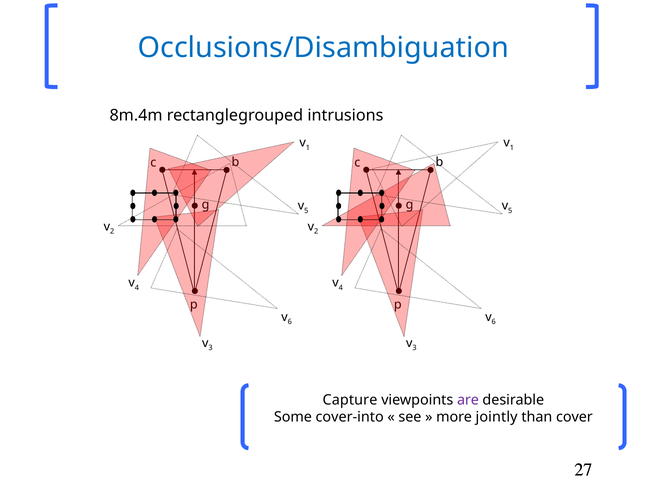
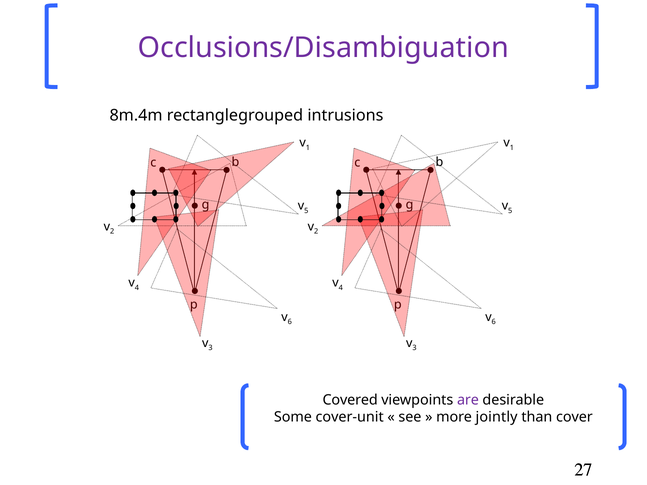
Occlusions/Disambiguation colour: blue -> purple (323, 48)
Capture: Capture -> Covered (350, 400)
cover-into: cover-into -> cover-unit (350, 417)
